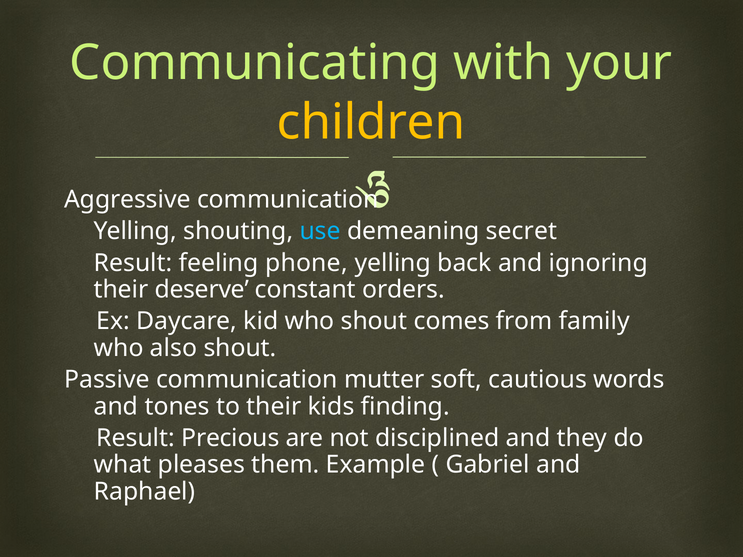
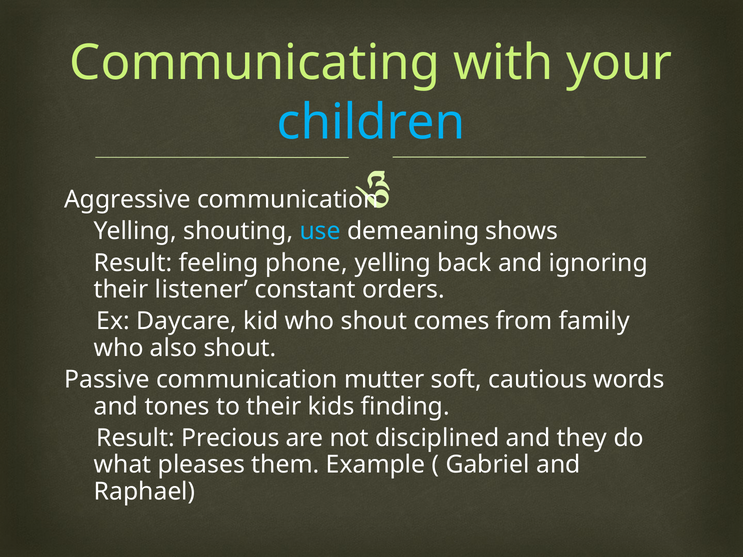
children colour: yellow -> light blue (371, 122)
secret: secret -> shows (522, 231)
deserve: deserve -> listener (202, 290)
